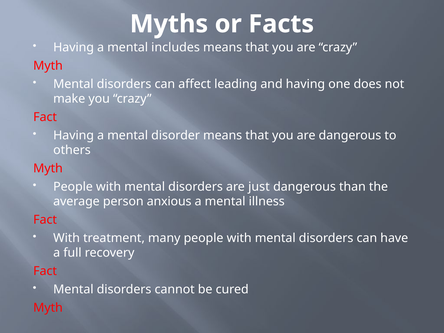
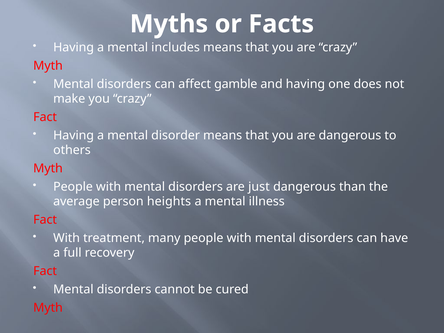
leading: leading -> gamble (236, 84)
anxious: anxious -> heights (169, 201)
